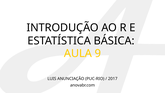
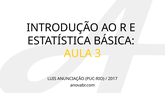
9: 9 -> 3 (98, 53)
